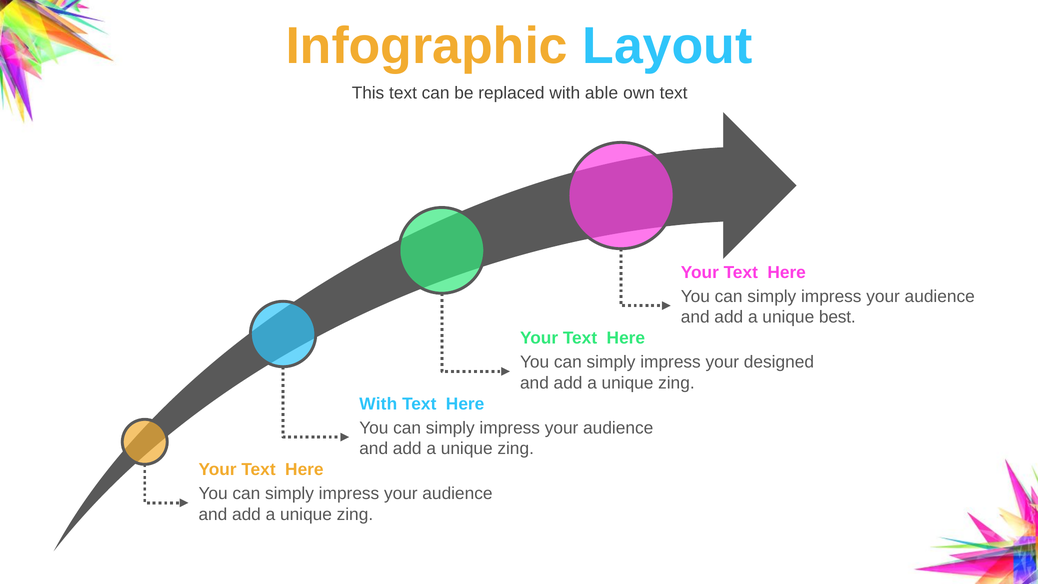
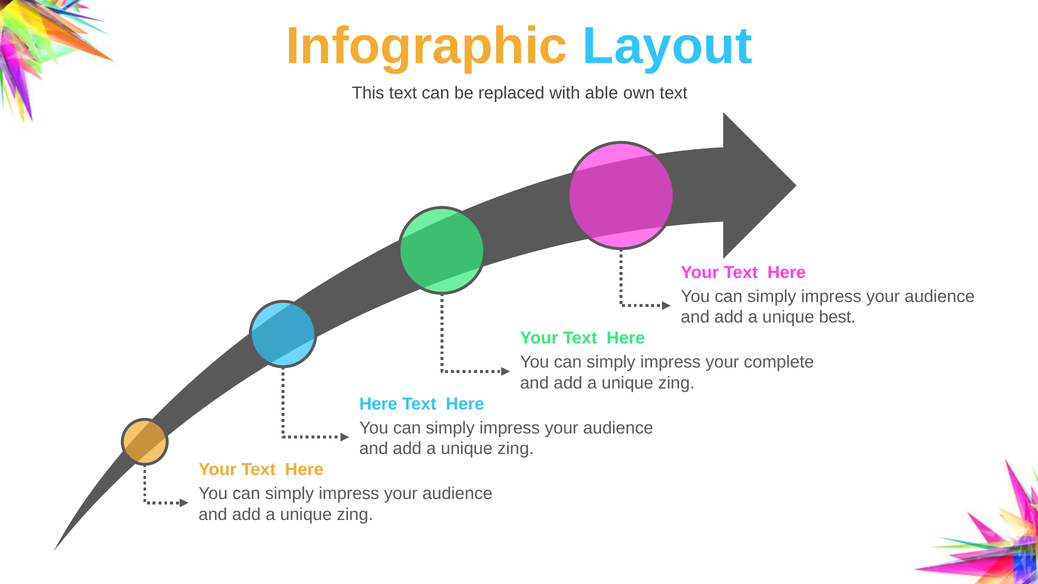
designed: designed -> complete (779, 362)
With: With -> Here (378, 404)
